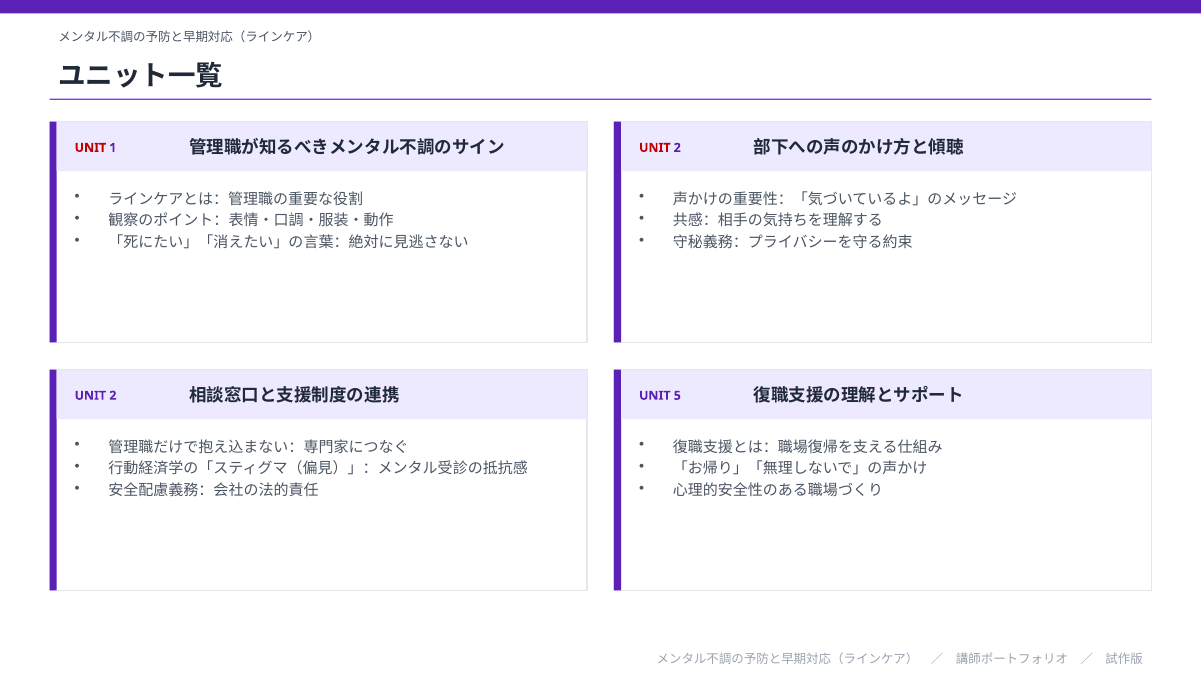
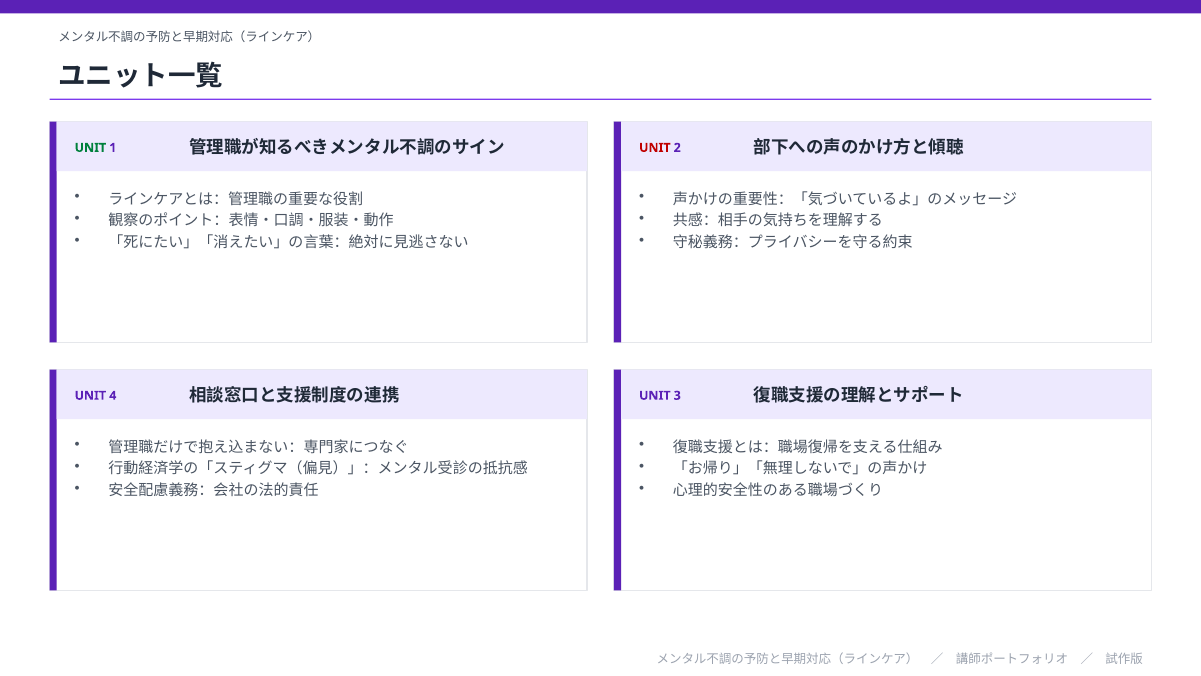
UNIT colour: red -> green (90, 148)
2: 2 -> 4 (113, 395)
5: 5 -> 3 (677, 395)
